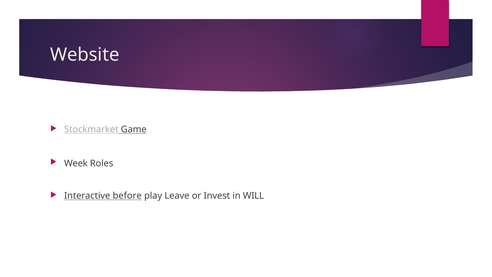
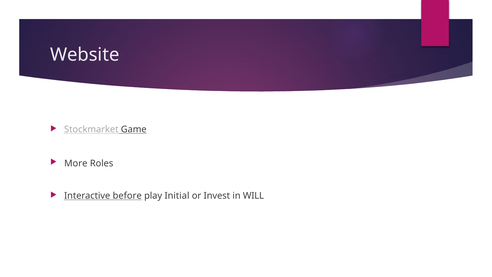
Week: Week -> More (76, 163)
Leave: Leave -> Initial (177, 196)
